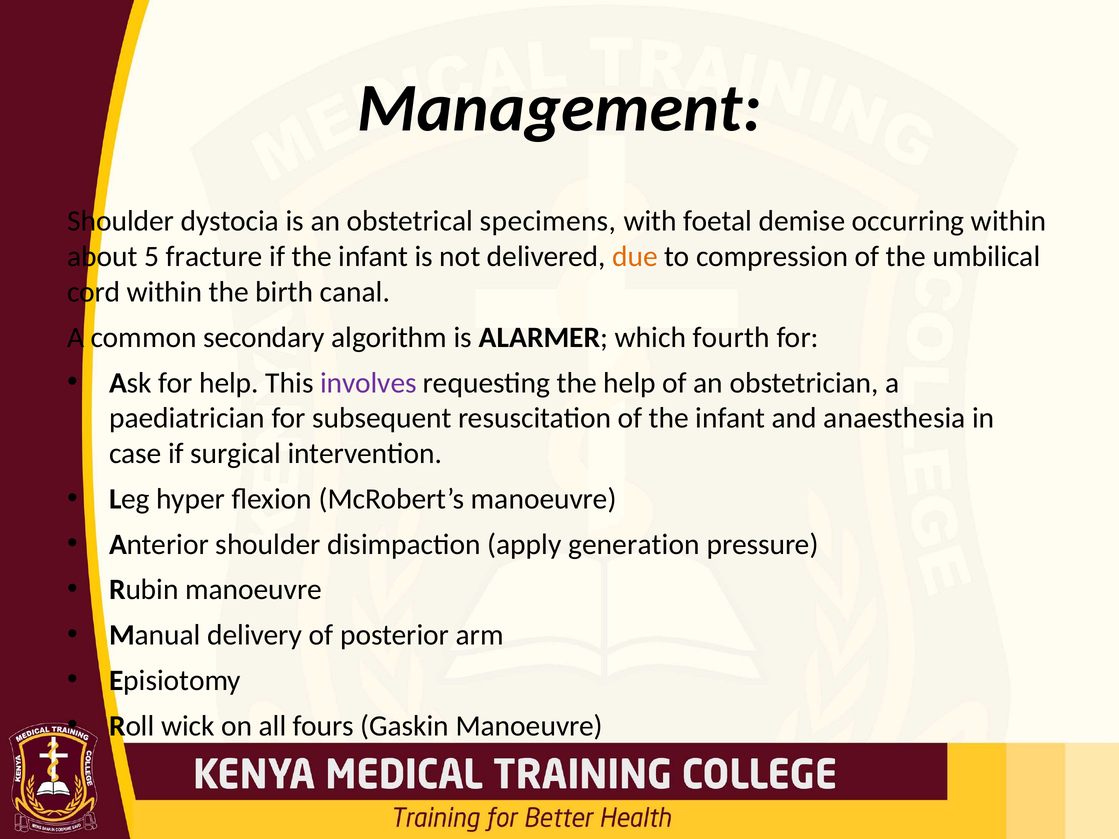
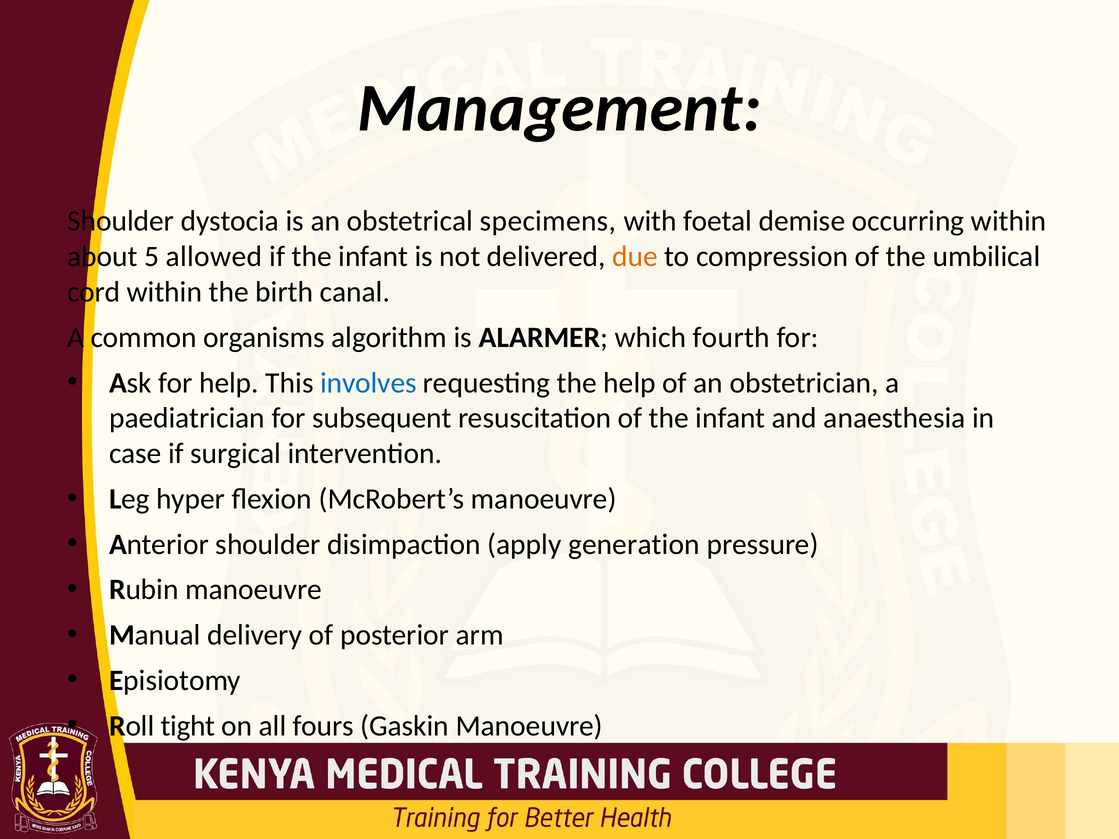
fracture: fracture -> allowed (214, 257)
secondary: secondary -> organisms (264, 338)
involves colour: purple -> blue (368, 383)
wick: wick -> tight (188, 726)
